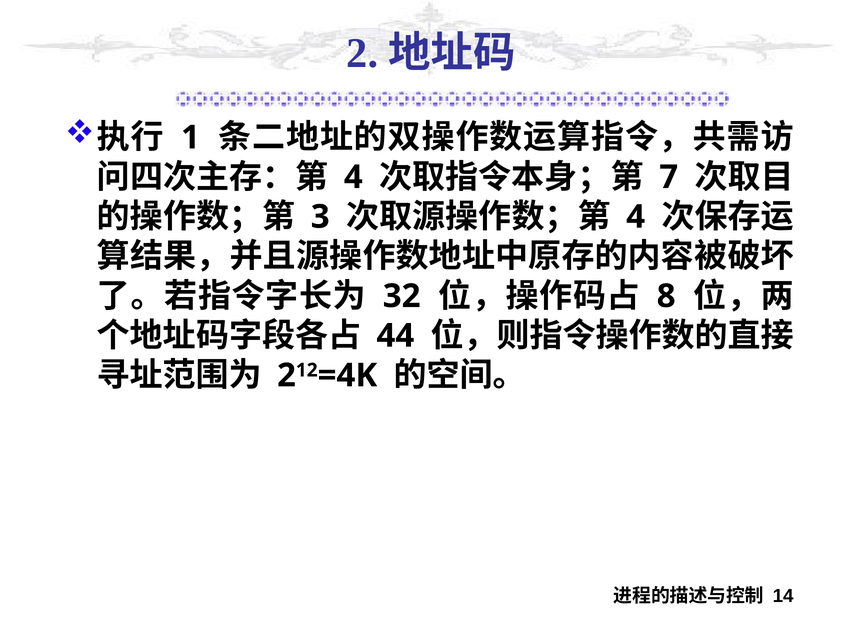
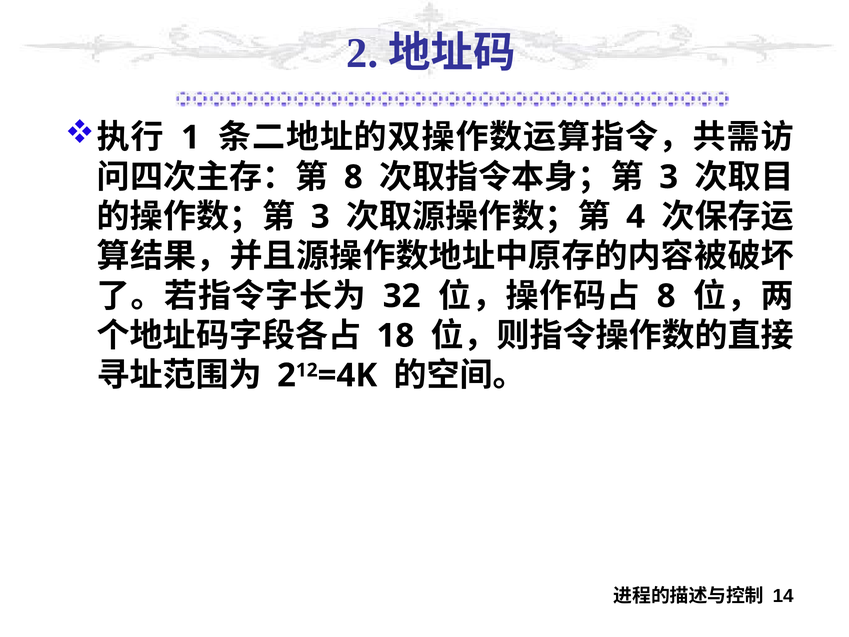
4: 4 -> 8 (353, 177)
7: 7 -> 3 (669, 177)
44: 44 -> 18 (395, 336)
